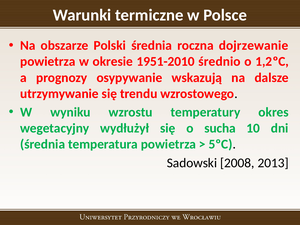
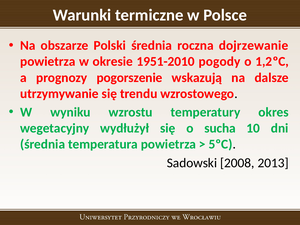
średnio: średnio -> pogody (219, 62)
osypywanie: osypywanie -> pogorszenie (129, 78)
